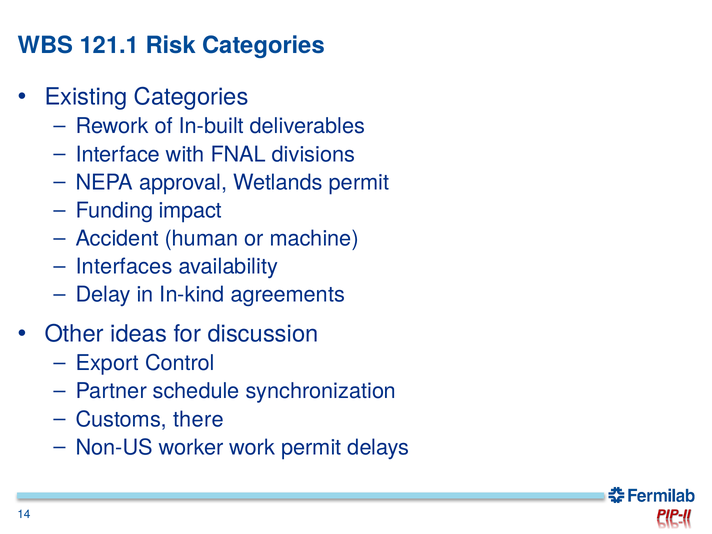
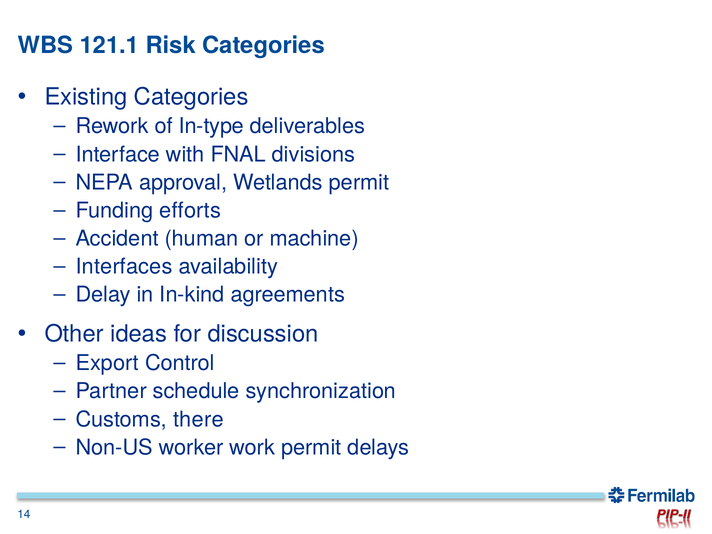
In-built: In-built -> In-type (211, 126)
impact: impact -> efforts (190, 211)
